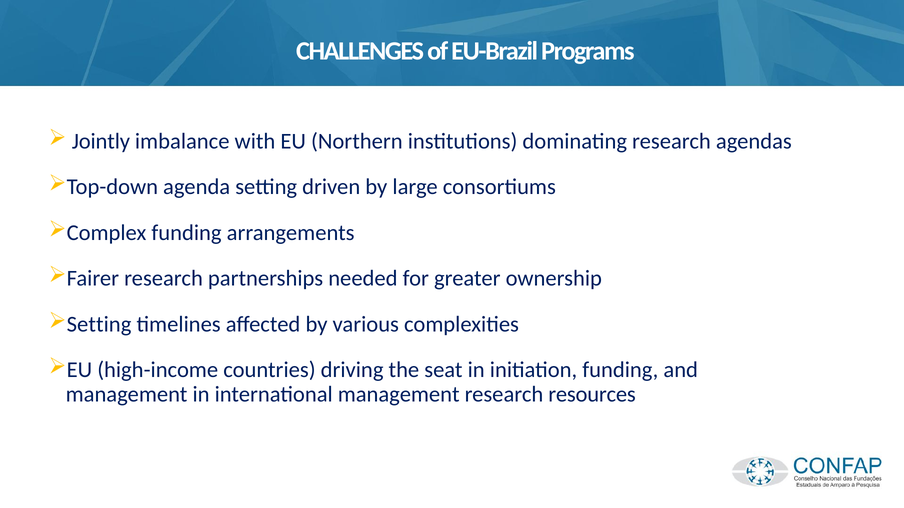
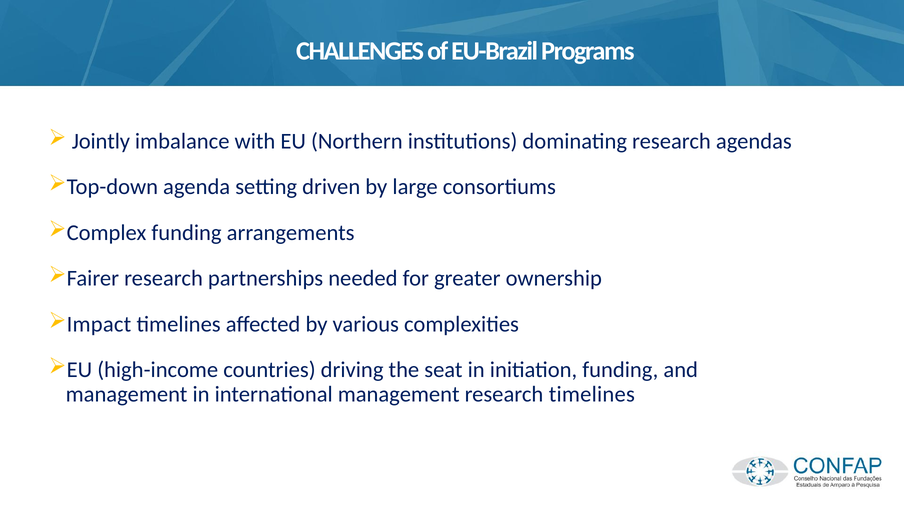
Setting: Setting -> Impact (99, 324)
research resources: resources -> timelines (592, 395)
